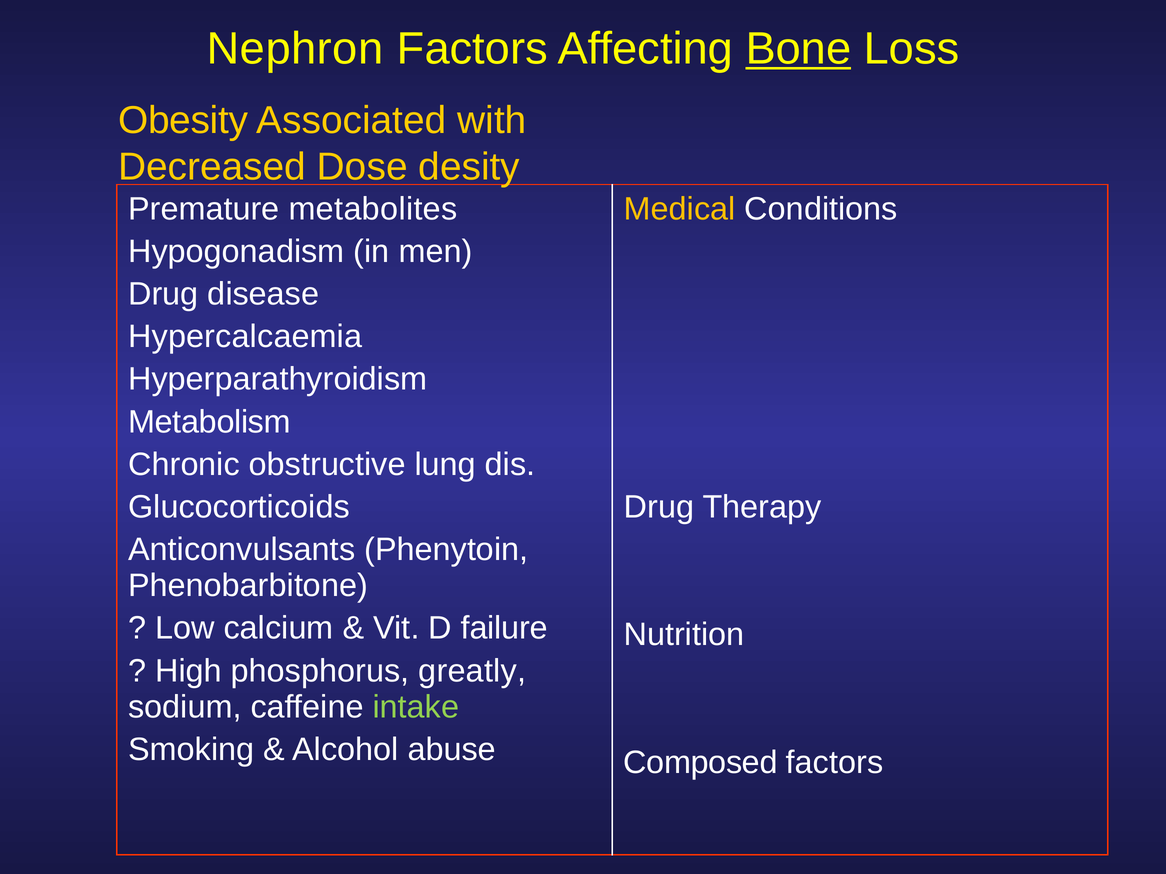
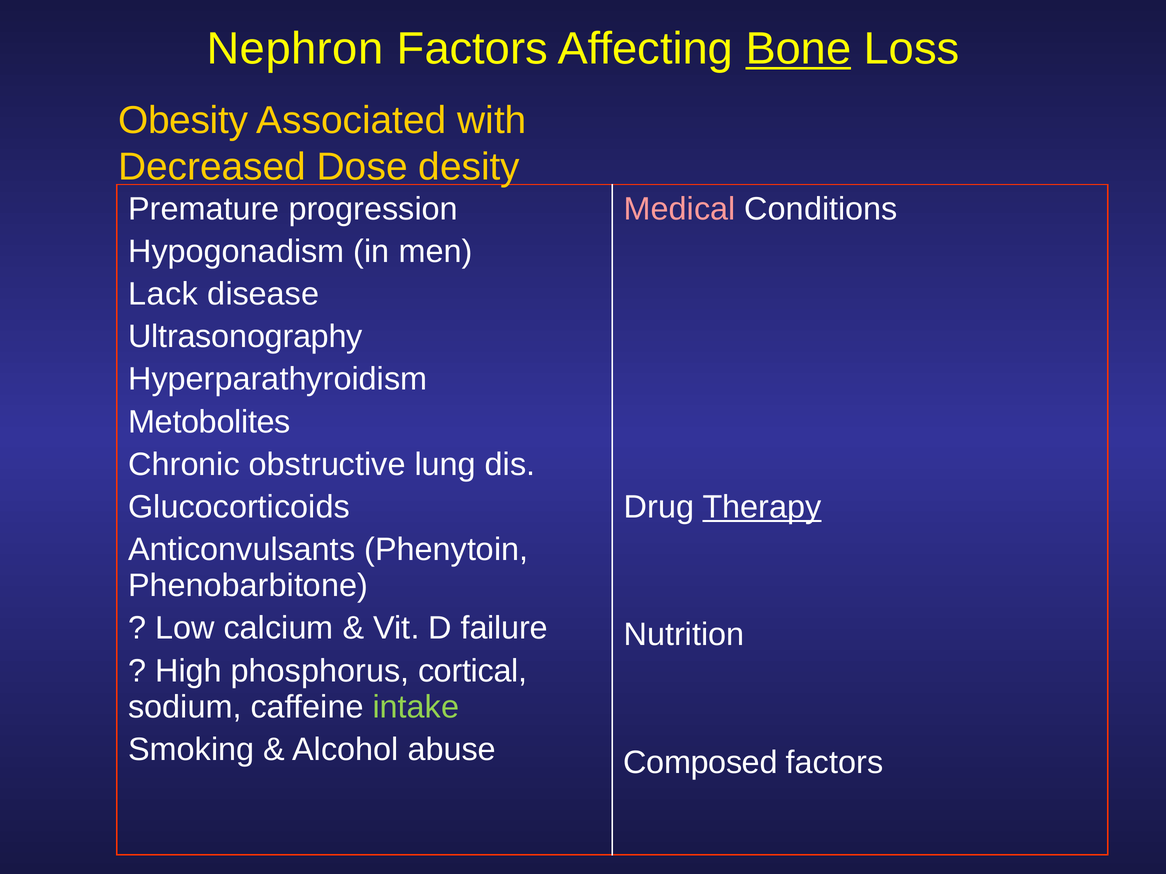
metabolites: metabolites -> progression (373, 209)
Medical colour: yellow -> pink (680, 209)
Drug: Drug -> Lack (163, 294)
Hypercalcaemia: Hypercalcaemia -> Ultrasonography (245, 337)
Metabolism: Metabolism -> Metobolites (209, 422)
Therapy underline: none -> present (762, 507)
greatly: greatly -> cortical (473, 671)
